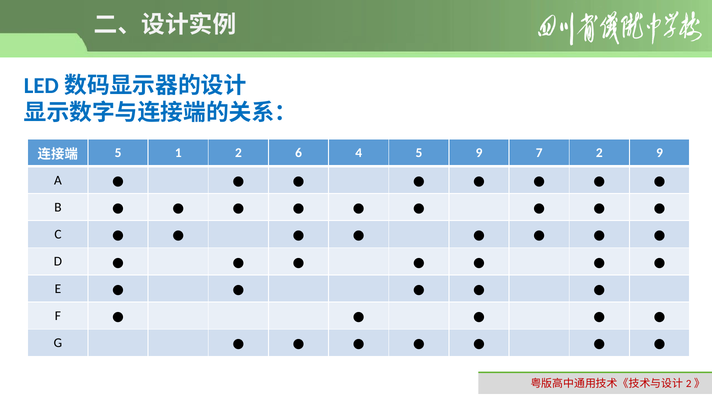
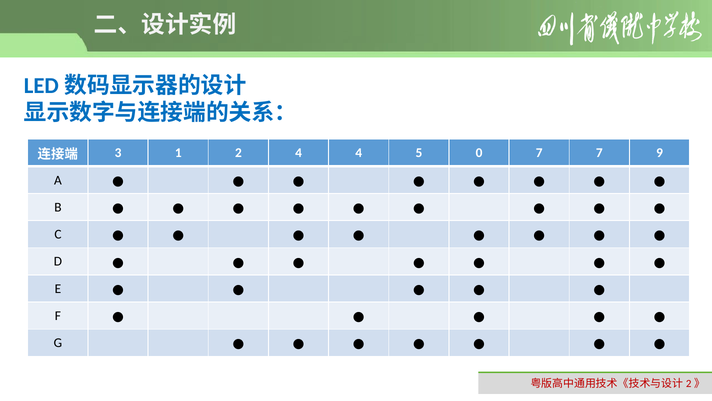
5: 5 -> 3 (118, 153)
2 6: 6 -> 4 (299, 153)
5 9: 9 -> 0 (479, 153)
7 2: 2 -> 7 (599, 153)
